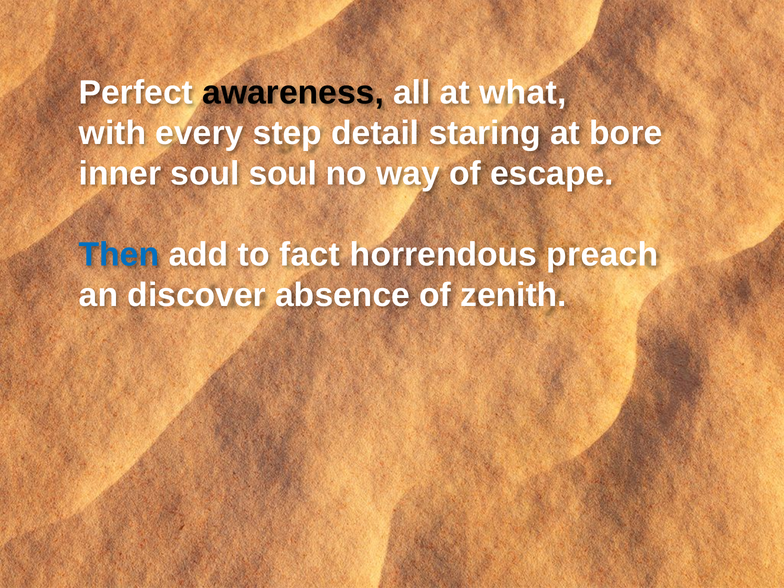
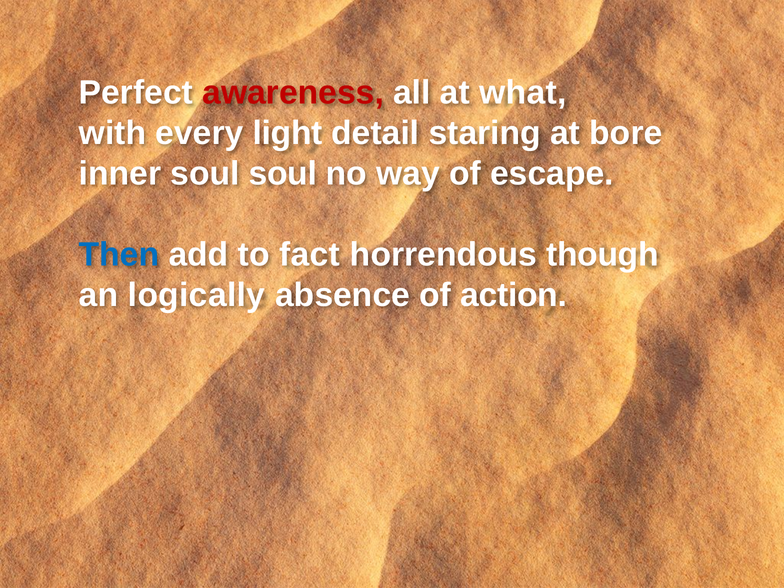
awareness colour: black -> red (293, 93)
step: step -> light (288, 133)
preach: preach -> though (603, 255)
discover: discover -> logically (197, 295)
zenith: zenith -> action (514, 295)
